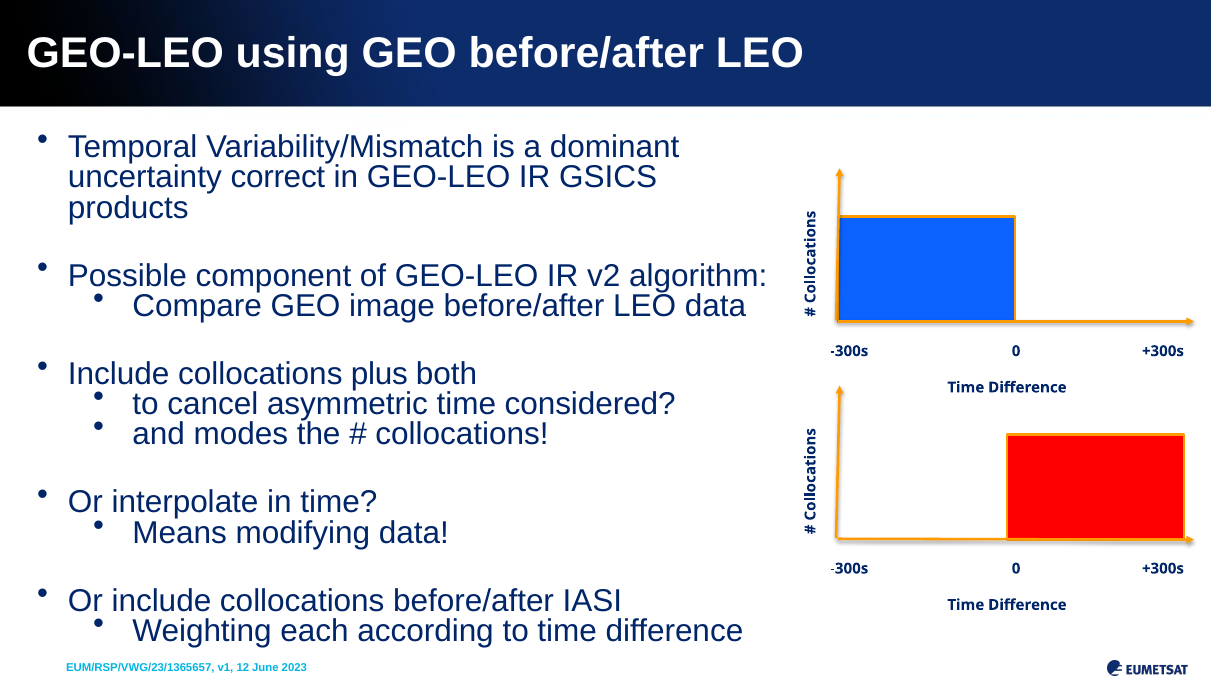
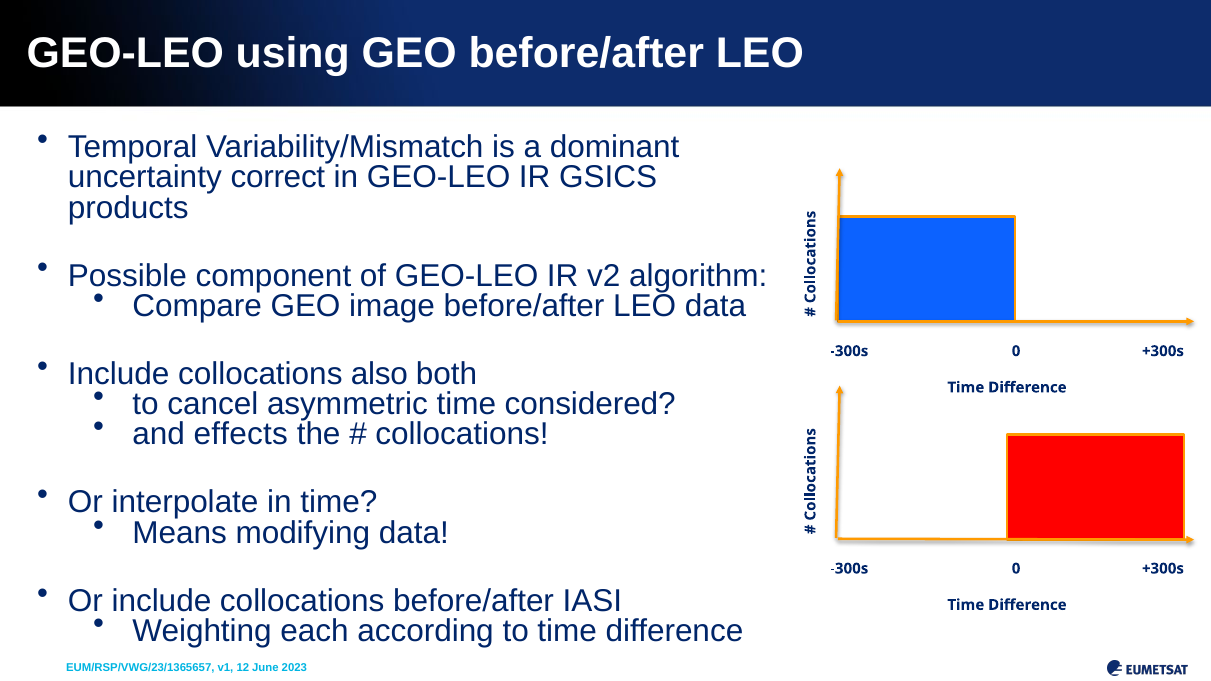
plus: plus -> also (379, 374)
modes: modes -> effects (241, 435)
